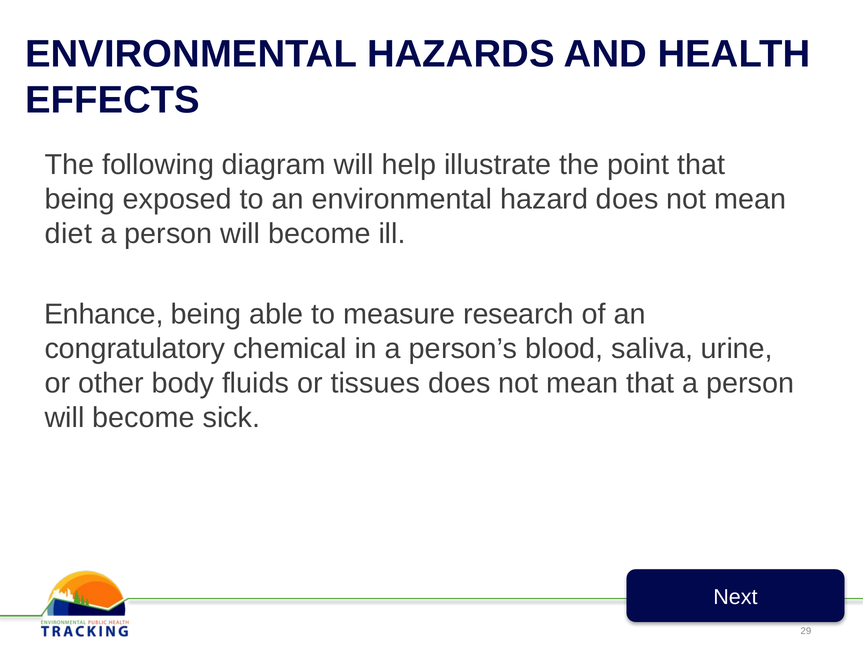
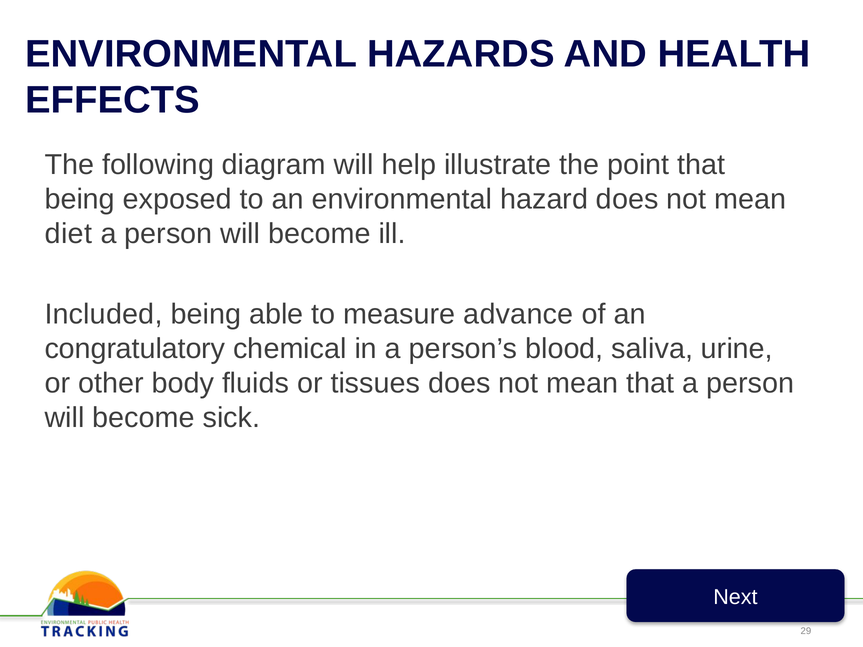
Enhance: Enhance -> Included (104, 315)
research: research -> advance (518, 315)
